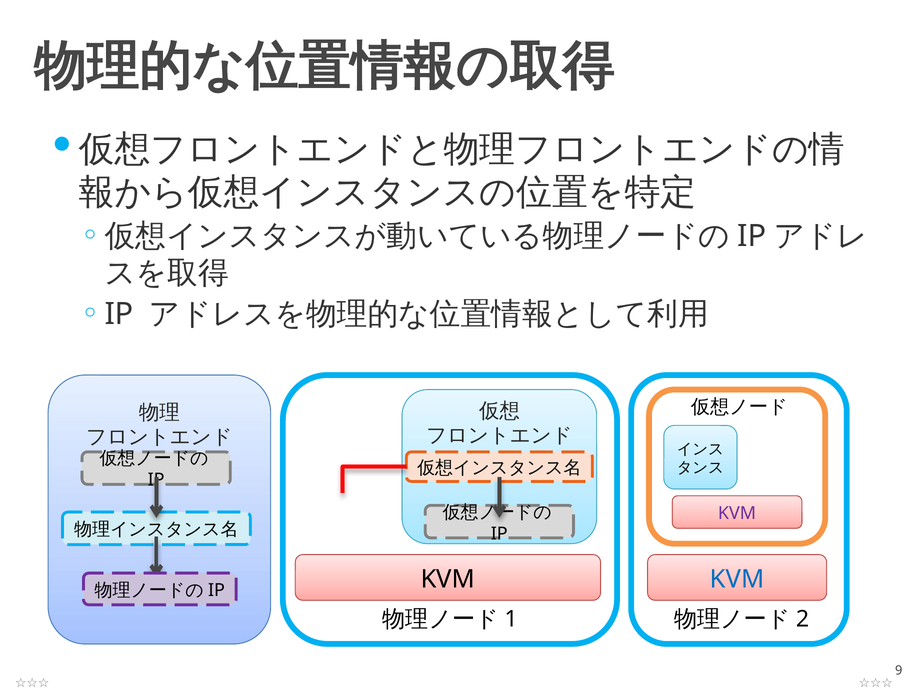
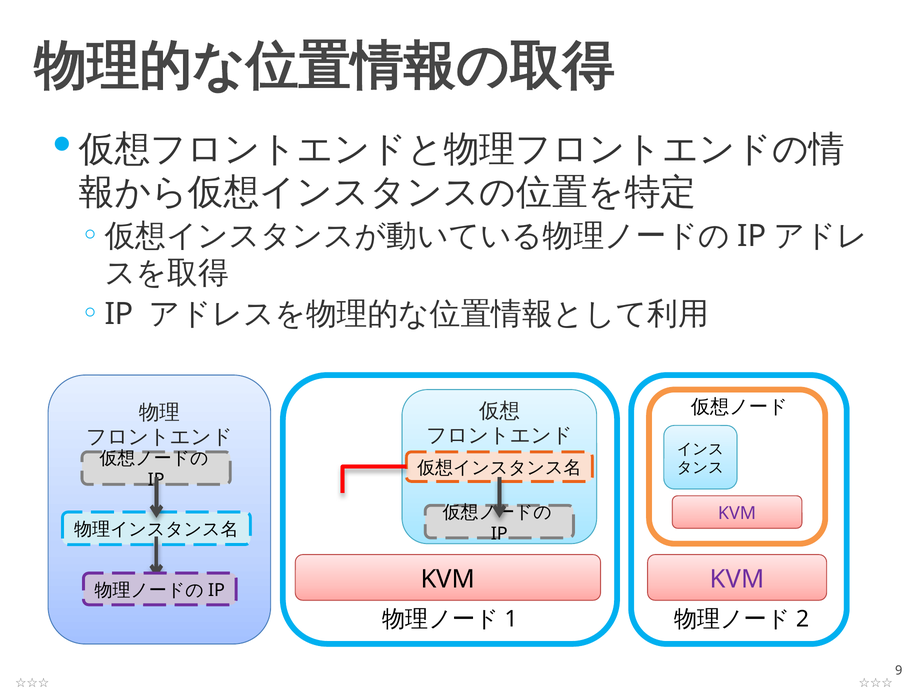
KVM colour: blue -> purple (737, 579)
